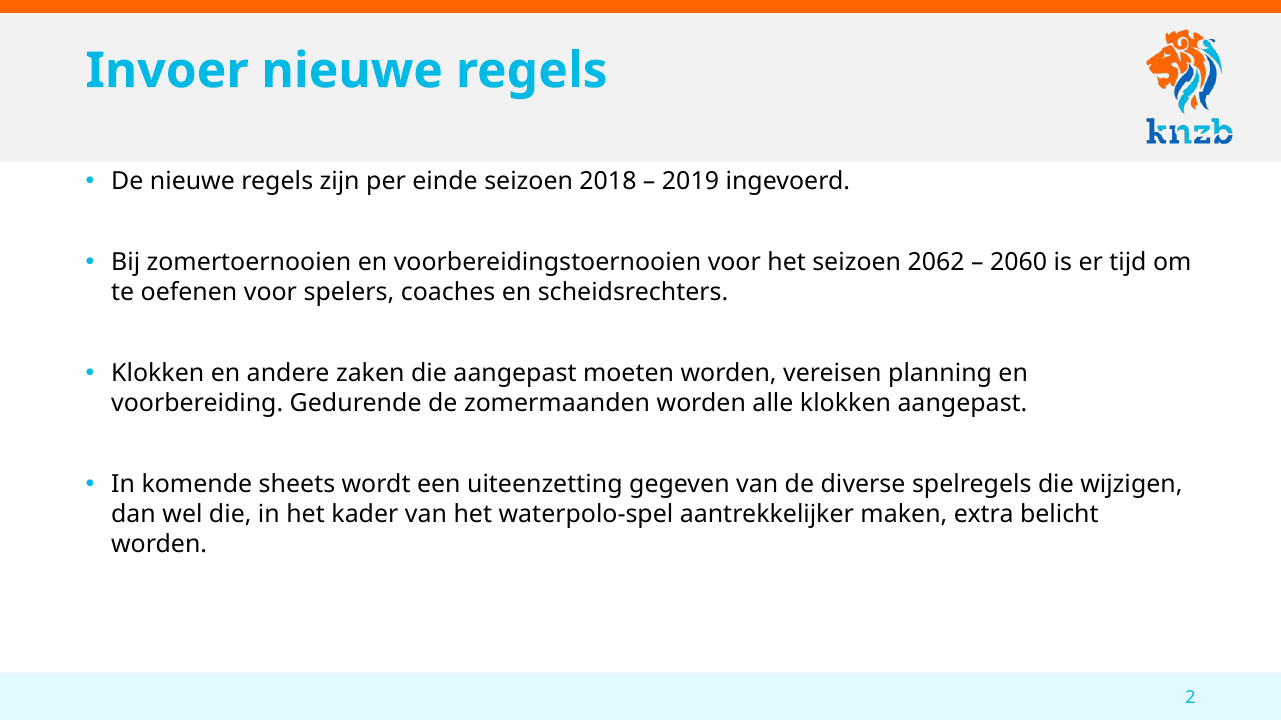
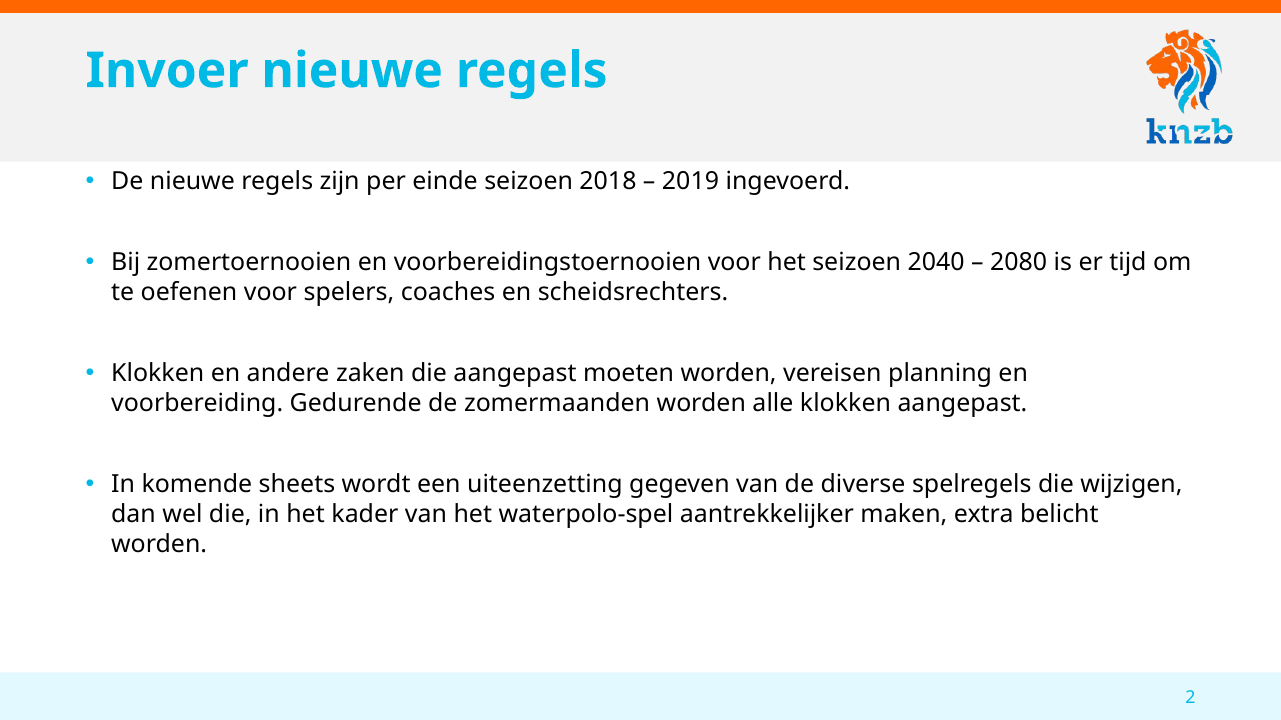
2062: 2062 -> 2040 (936, 263)
2060: 2060 -> 2080 (1019, 263)
